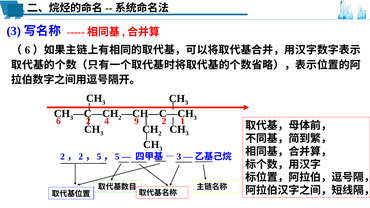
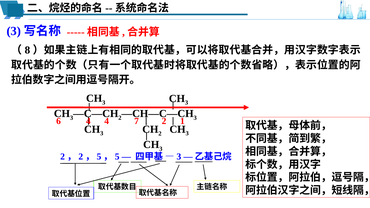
6: 6 -> 8 (27, 50)
6 2: 2 -> 4 (88, 121)
9: 9 -> 7 (137, 121)
